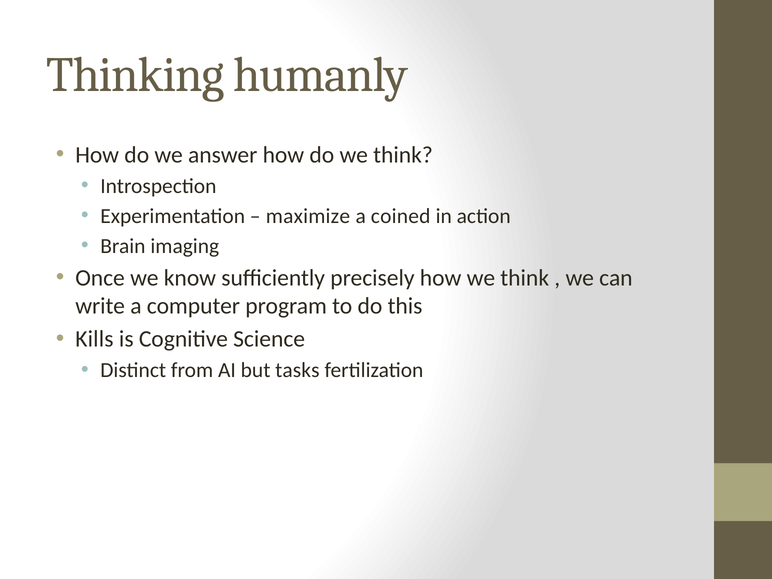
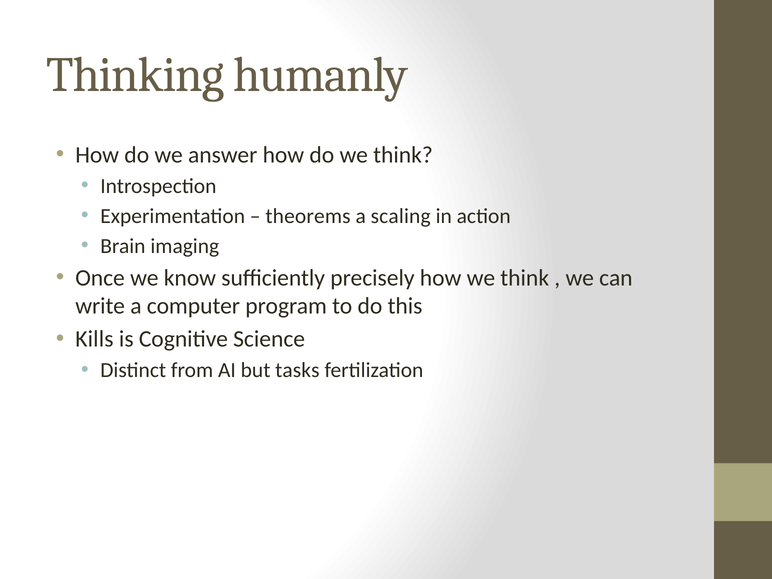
maximize: maximize -> theorems (308, 216)
coined: coined -> scaling (401, 216)
